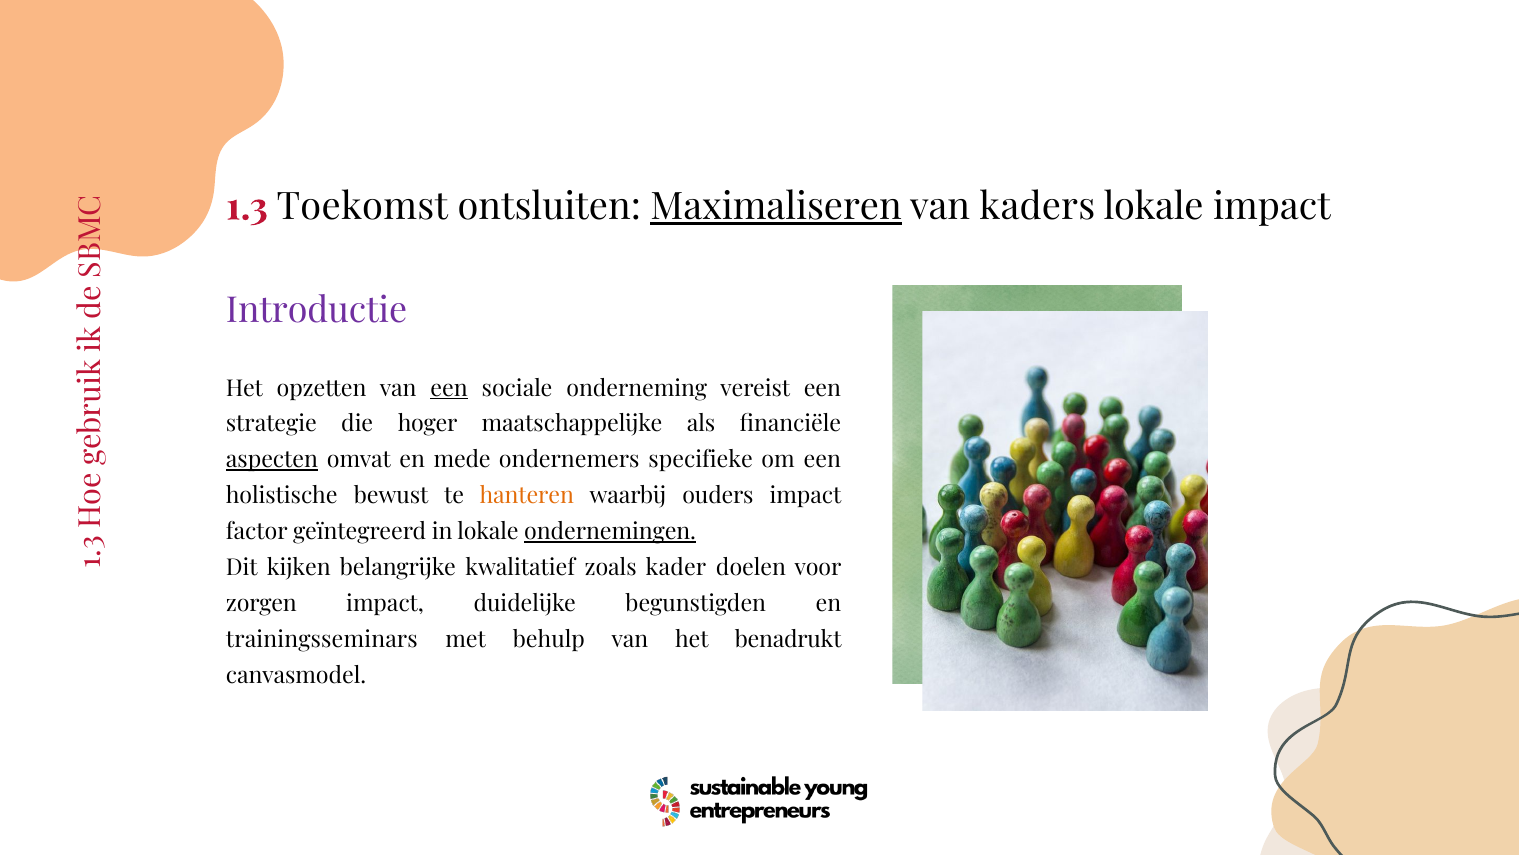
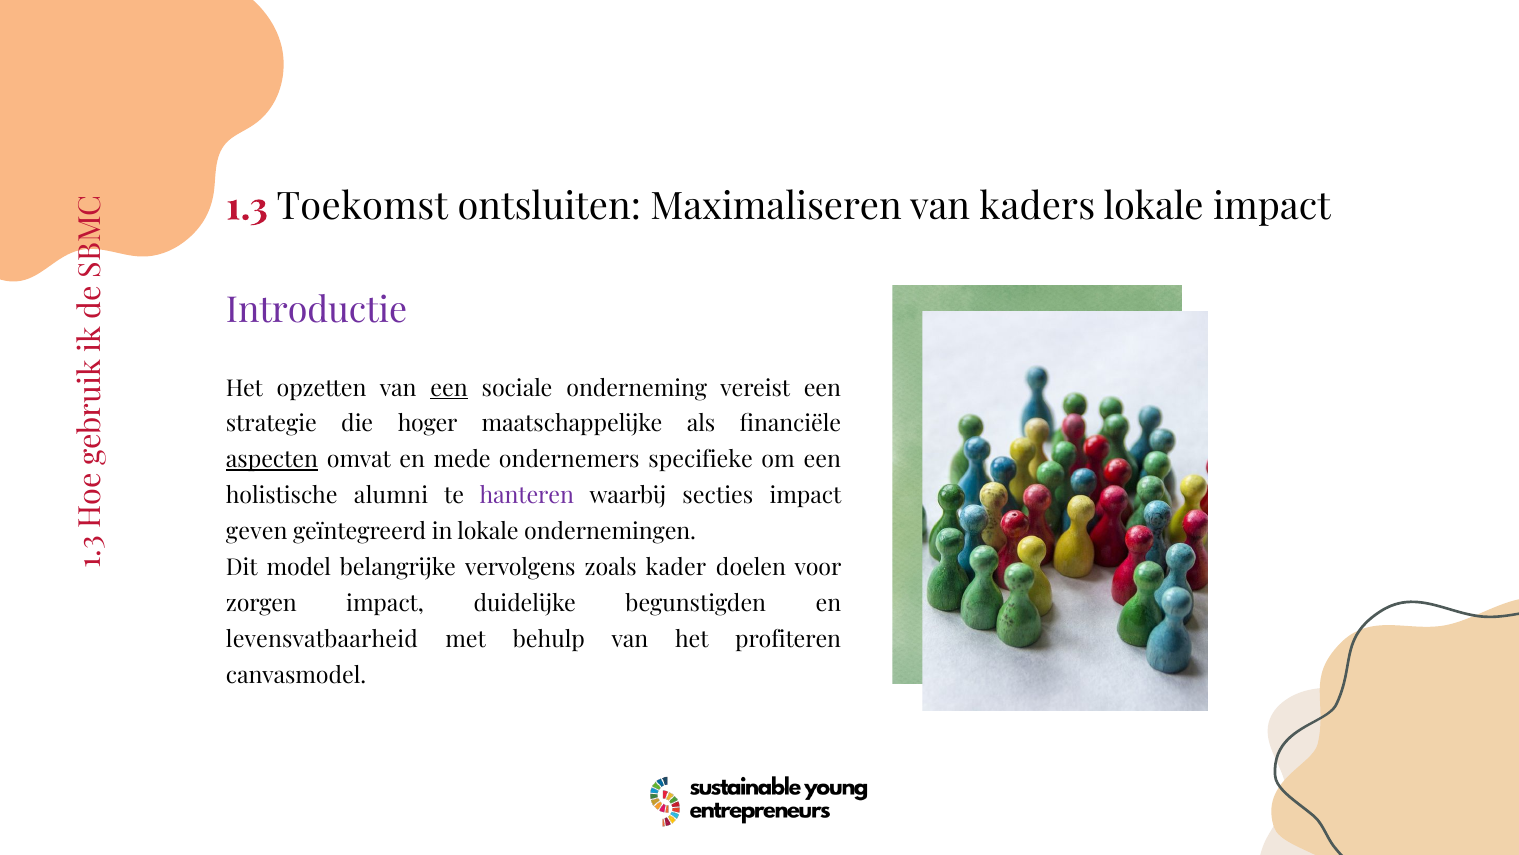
Maximaliseren underline: present -> none (776, 207)
bewust: bewust -> alumni (391, 496)
hanteren colour: orange -> purple (527, 496)
ouders: ouders -> secties (718, 496)
factor: factor -> geven (257, 531)
ondernemingen underline: present -> none (610, 531)
kijken: kijken -> model (299, 567)
kwalitatief: kwalitatief -> vervolgens (520, 567)
trainingsseminars: trainingsseminars -> levensvatbaarheid (322, 639)
benadrukt: benadrukt -> profiteren (788, 639)
